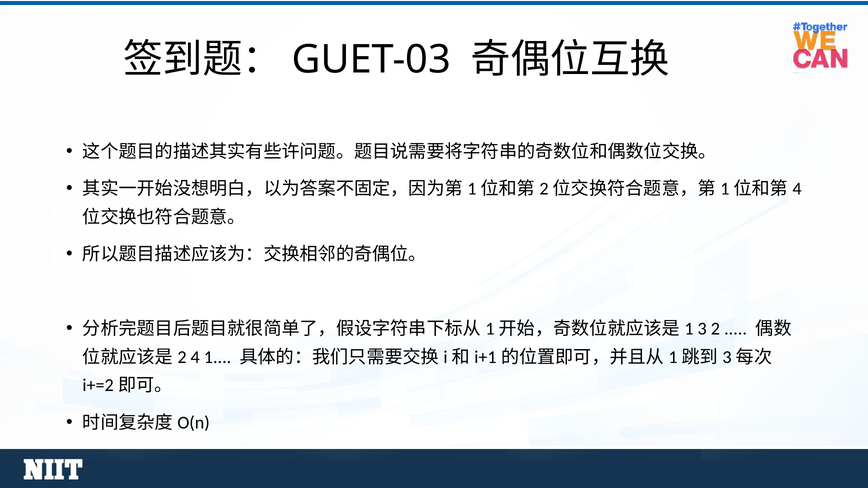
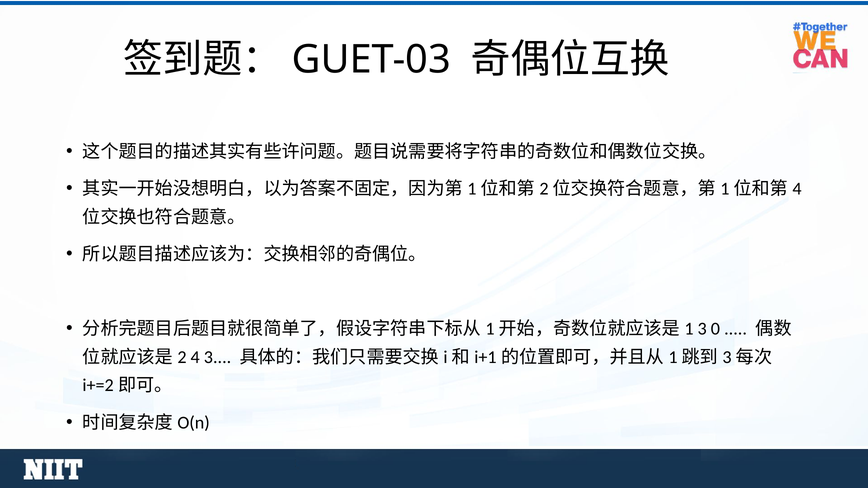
2: 2 -> 0 (715, 329)
4 1: 1 -> 3 (218, 357)
